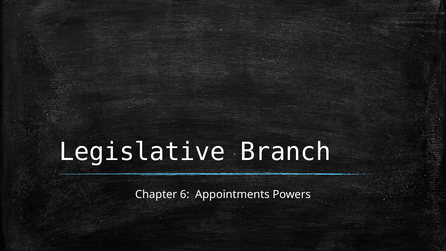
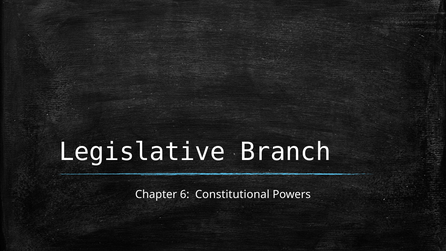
Appointments: Appointments -> Constitutional (232, 194)
